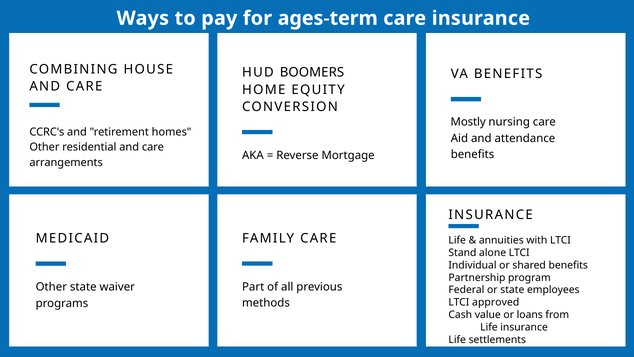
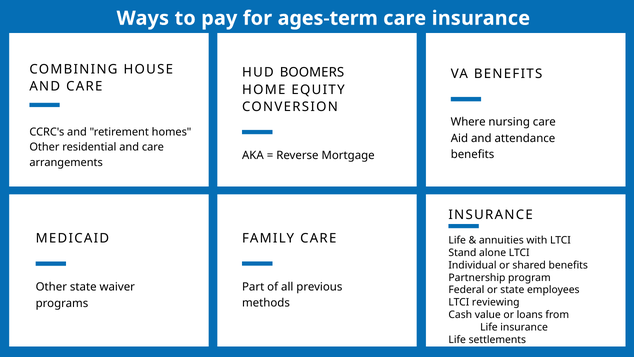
Mostly: Mostly -> Where (468, 122)
approved: approved -> reviewing (496, 302)
